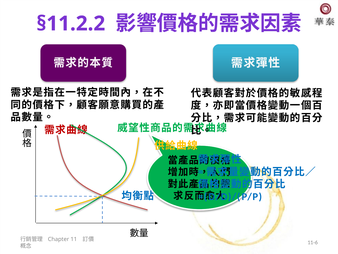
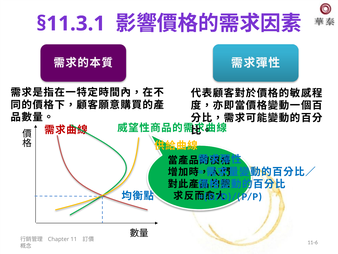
§11.2.2: §11.2.2 -> §11.3.1 (71, 24)
